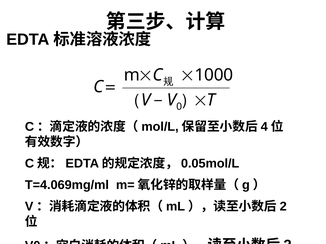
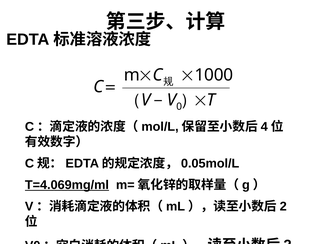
T=4.069mg/ml underline: none -> present (67, 185)
